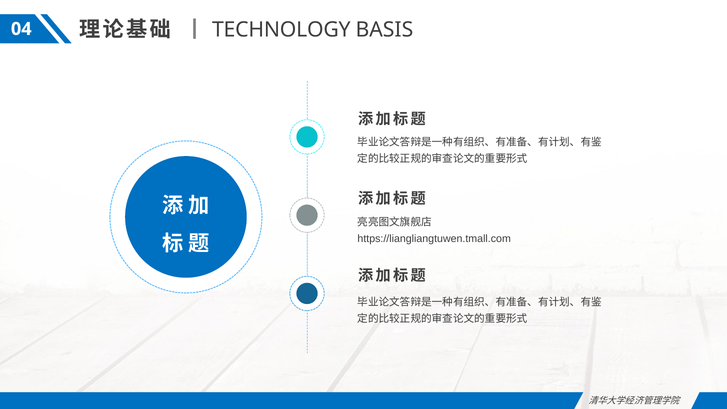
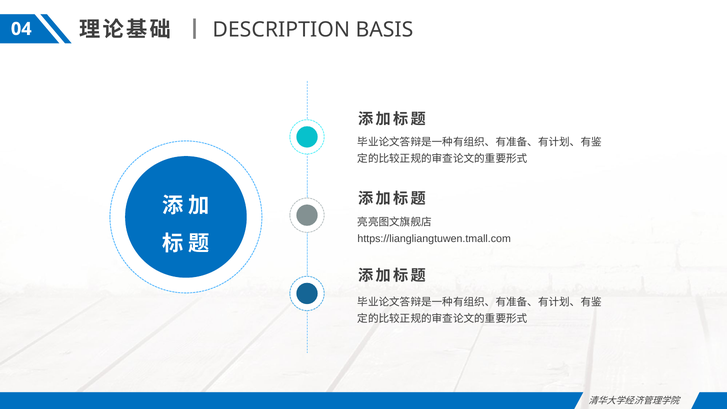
TECHNOLOGY: TECHNOLOGY -> DESCRIPTION (281, 30)
